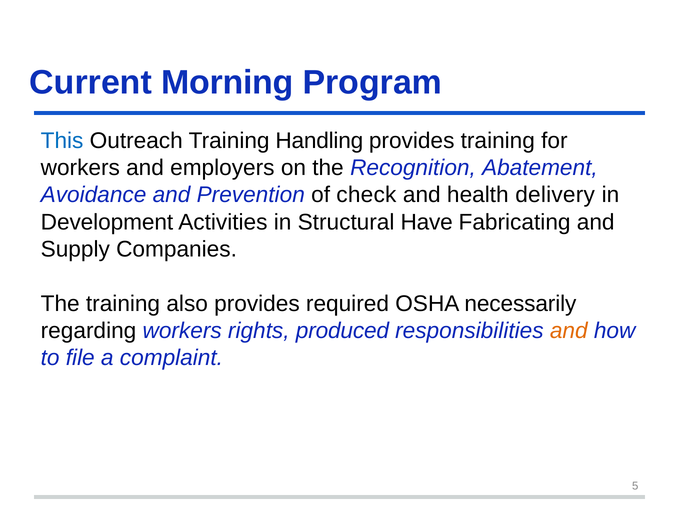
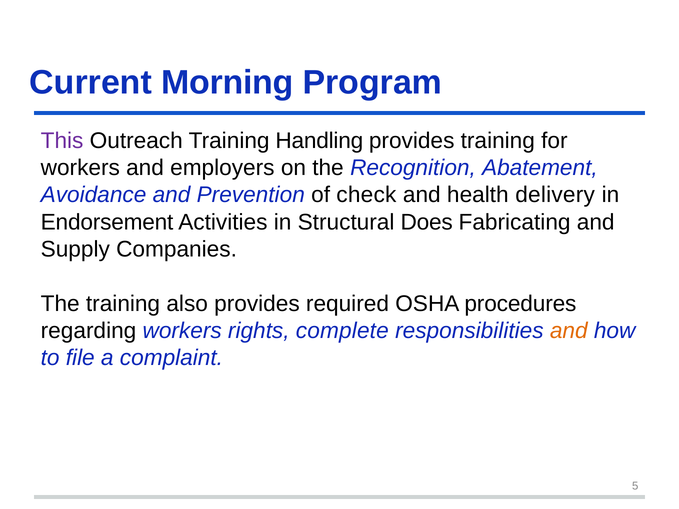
This colour: blue -> purple (62, 141)
Development: Development -> Endorsement (107, 222)
Have: Have -> Does (427, 222)
necessarily: necessarily -> procedures (520, 304)
produced: produced -> complete (342, 331)
